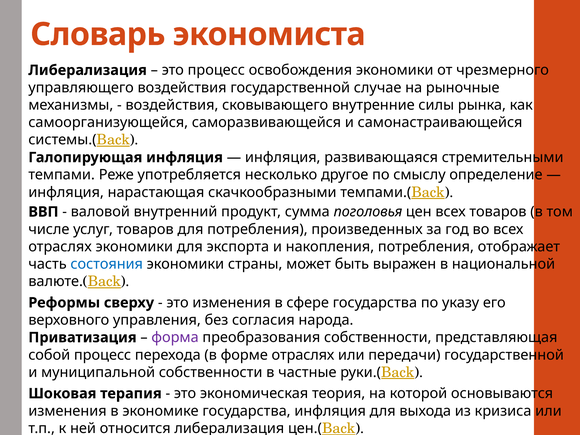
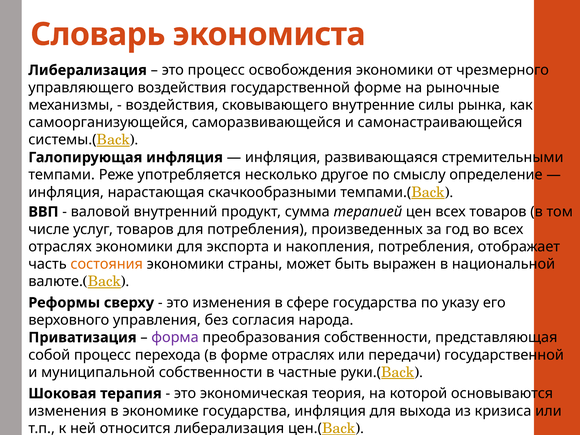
государственной случае: случае -> форме (378, 88)
поголовья: поголовья -> терапией (368, 212)
состояния colour: blue -> orange (107, 264)
